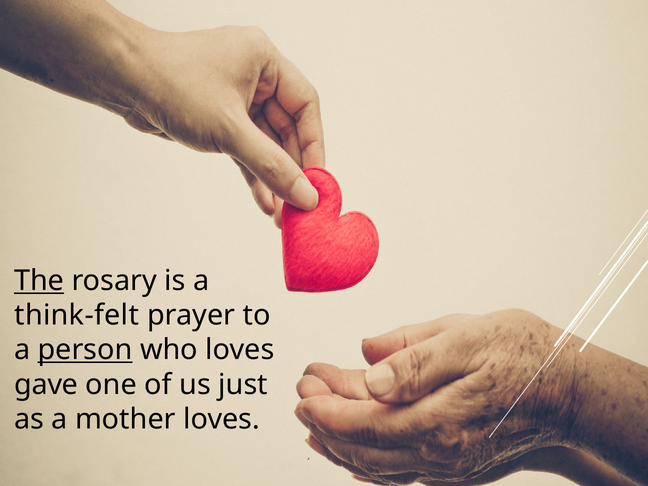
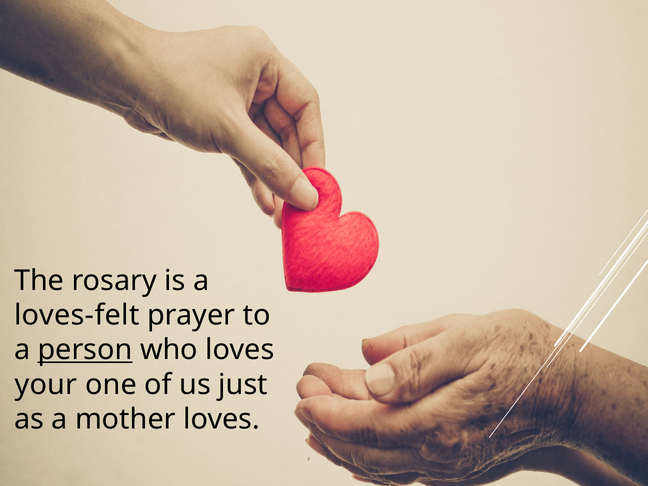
The underline: present -> none (39, 281)
think-felt: think-felt -> loves-felt (77, 315)
gave: gave -> your (46, 384)
